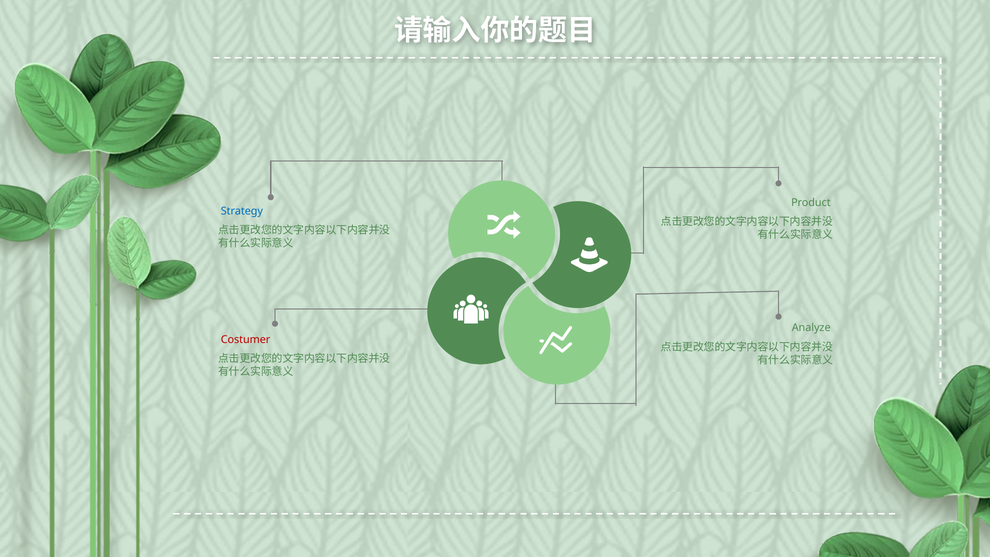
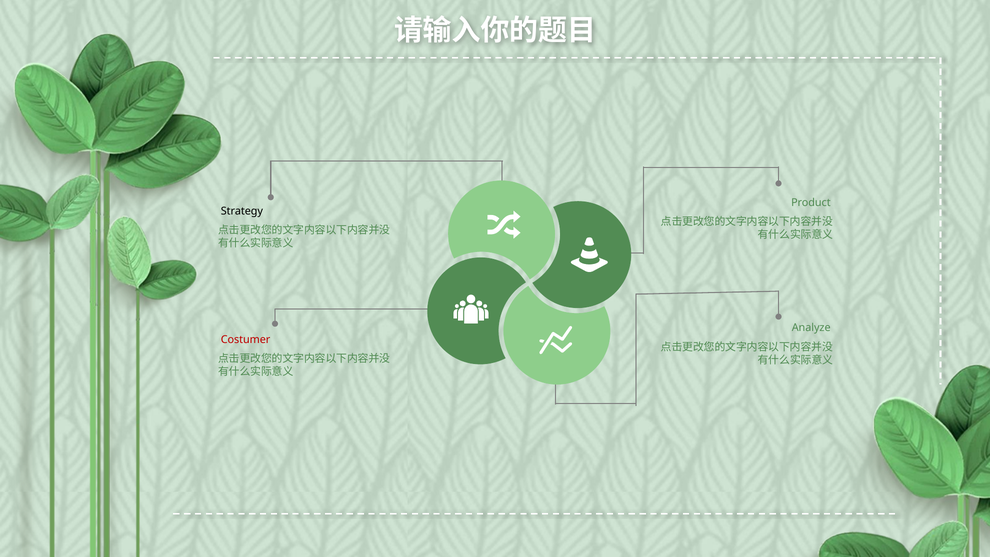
Strategy colour: blue -> black (242, 211)
